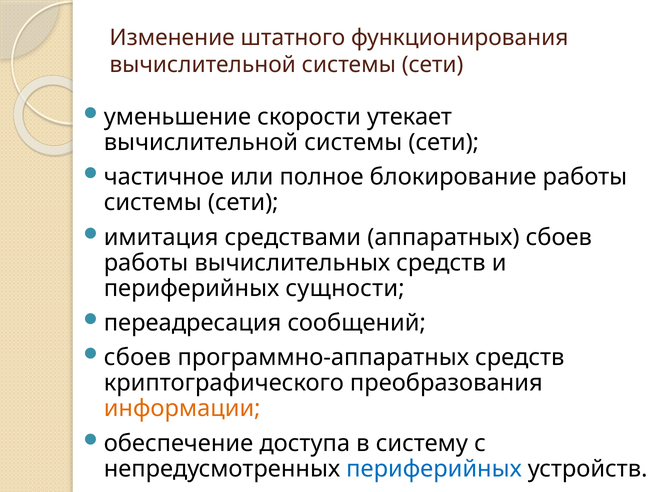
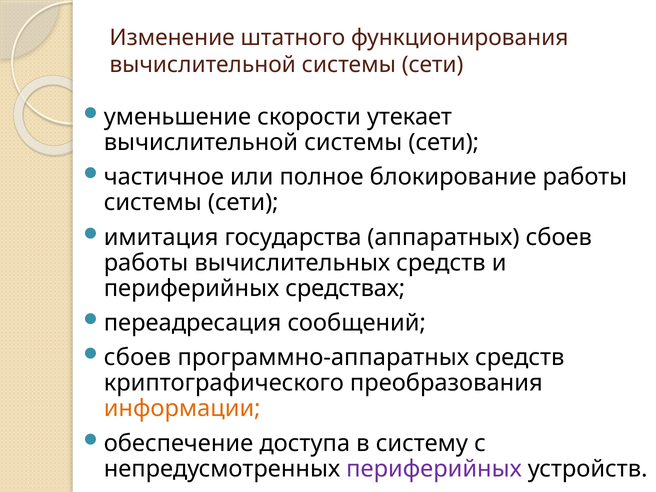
средствами: средствами -> государства (293, 237)
сущности: сущности -> средствах (345, 288)
периферийных colour: blue -> purple (434, 469)
